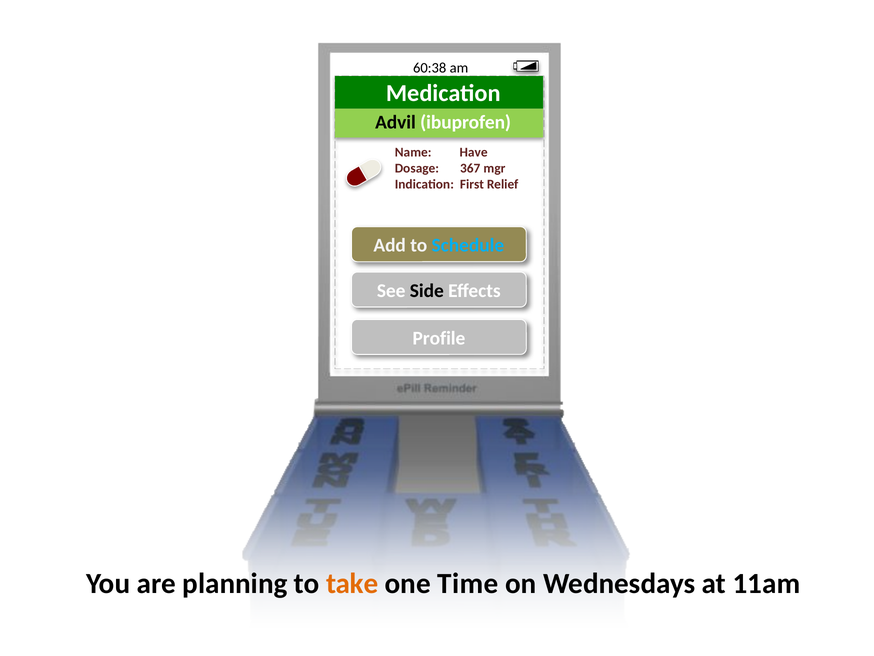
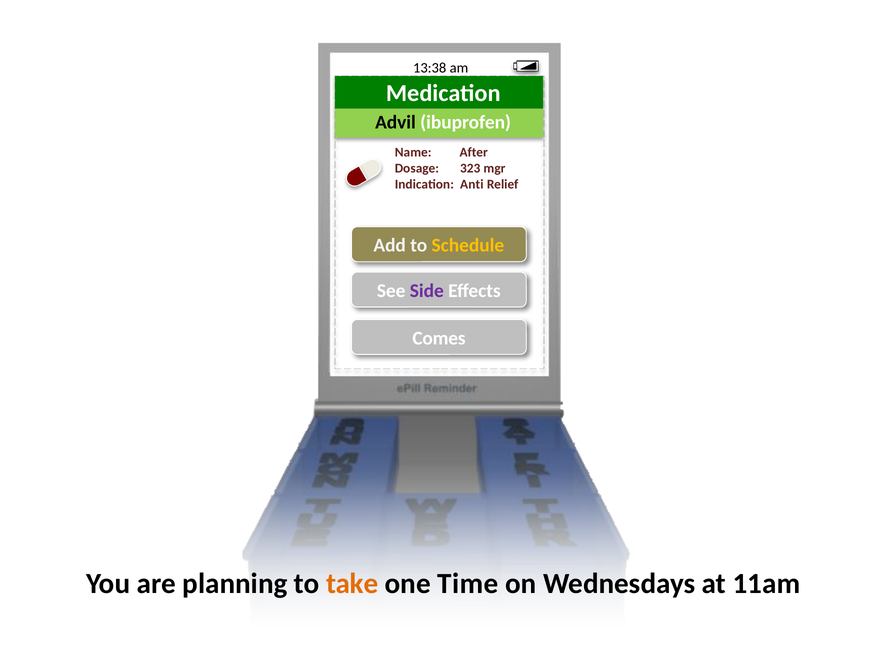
60:38: 60:38 -> 13:38 (430, 68)
Have: Have -> After (474, 152)
367: 367 -> 323 (470, 168)
First: First -> Anti (472, 184)
Schedule colour: light blue -> yellow (468, 245)
Side colour: black -> purple (427, 291)
Profile: Profile -> Comes (439, 338)
